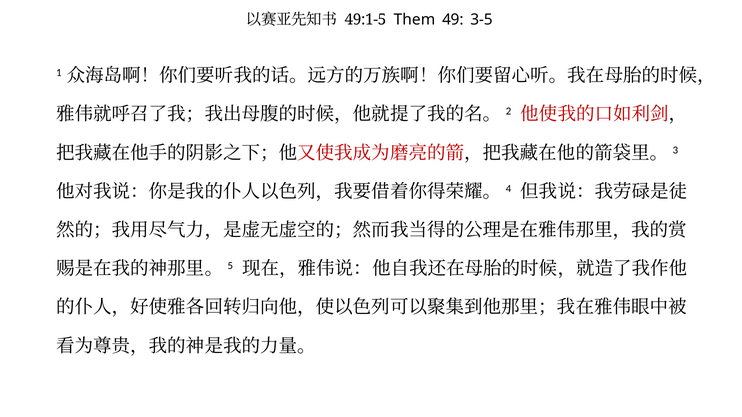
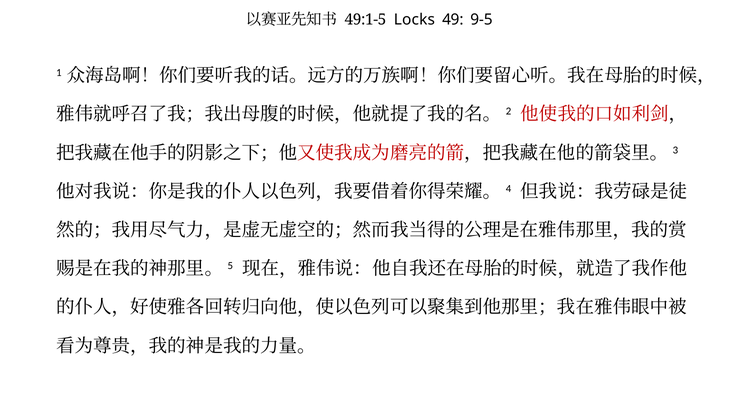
Them: Them -> Locks (414, 20)
3-5: 3-5 -> 9-5 (481, 20)
